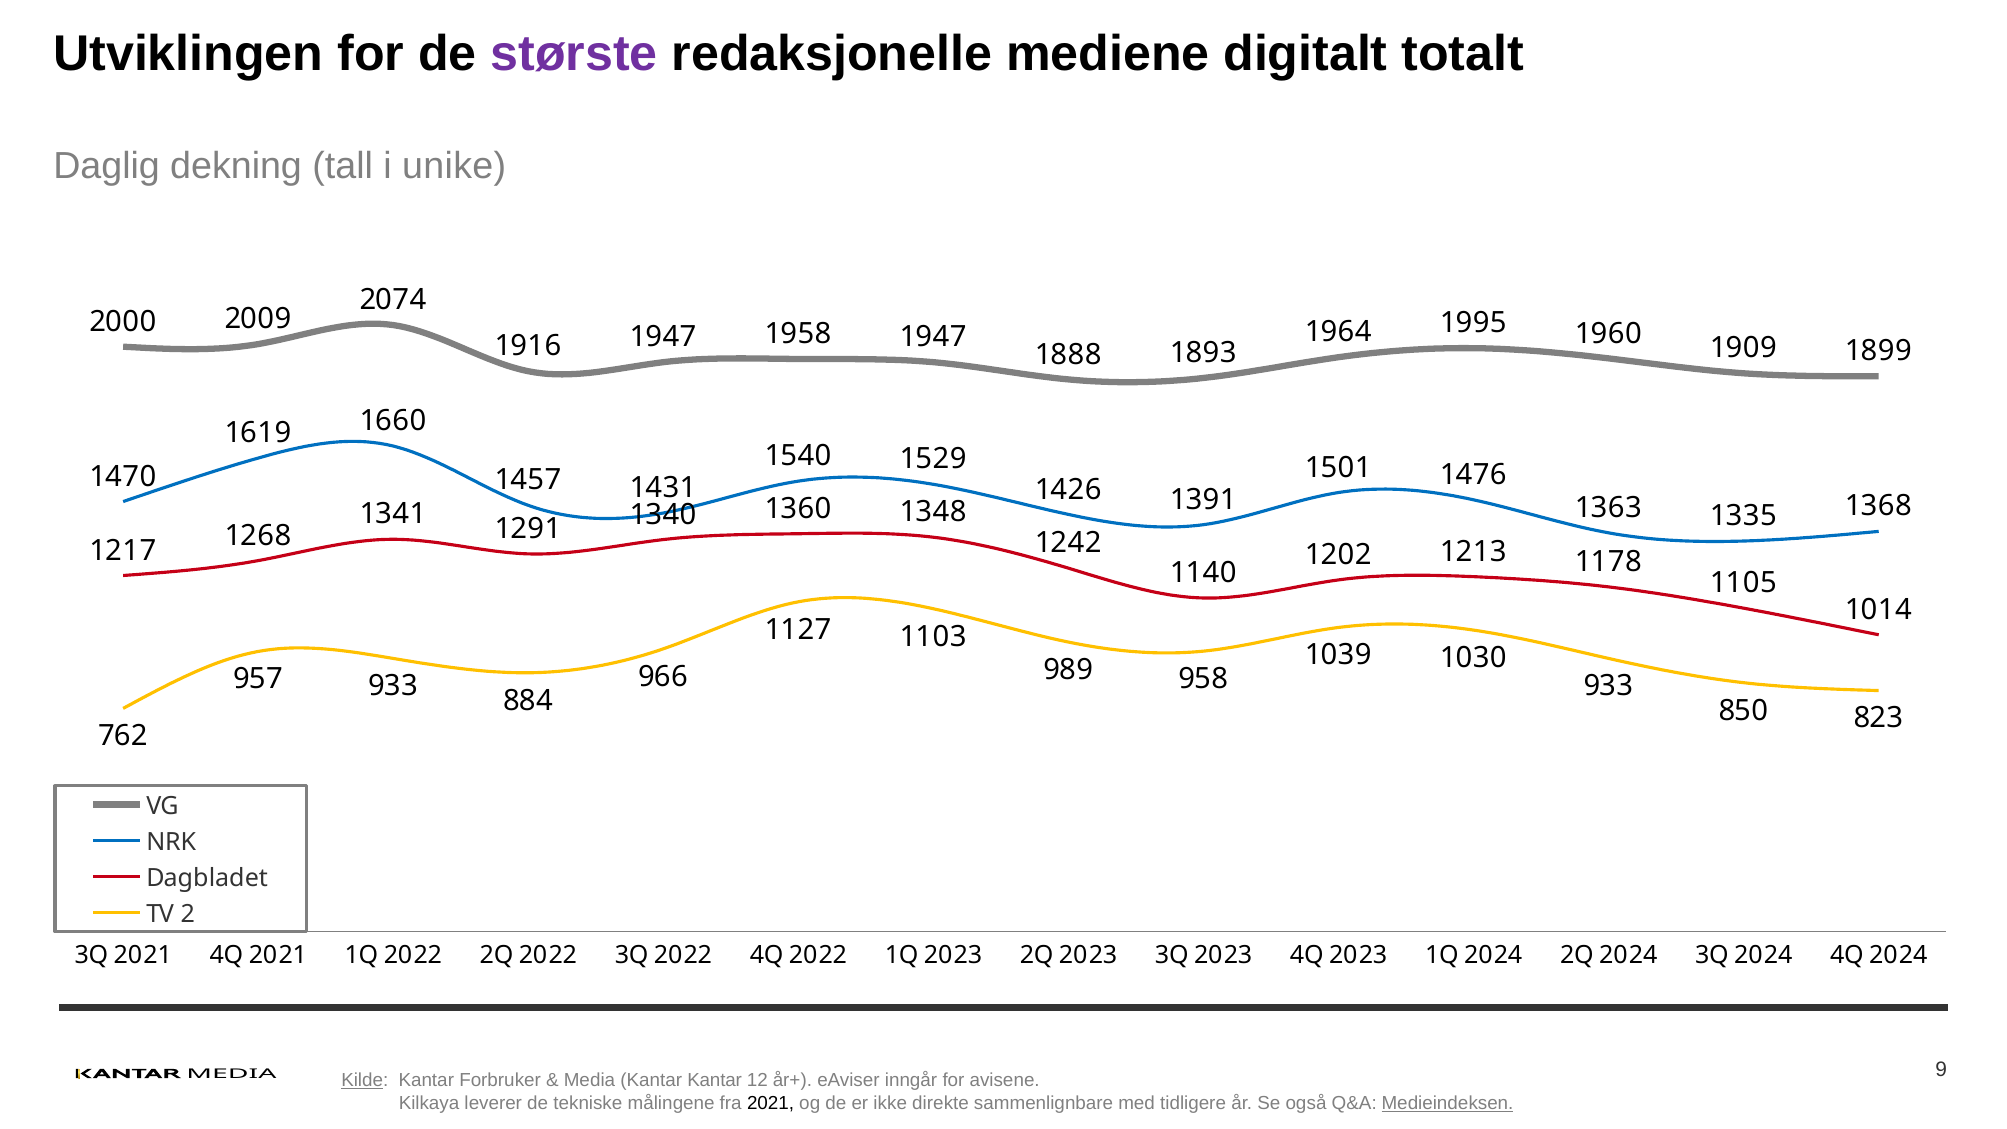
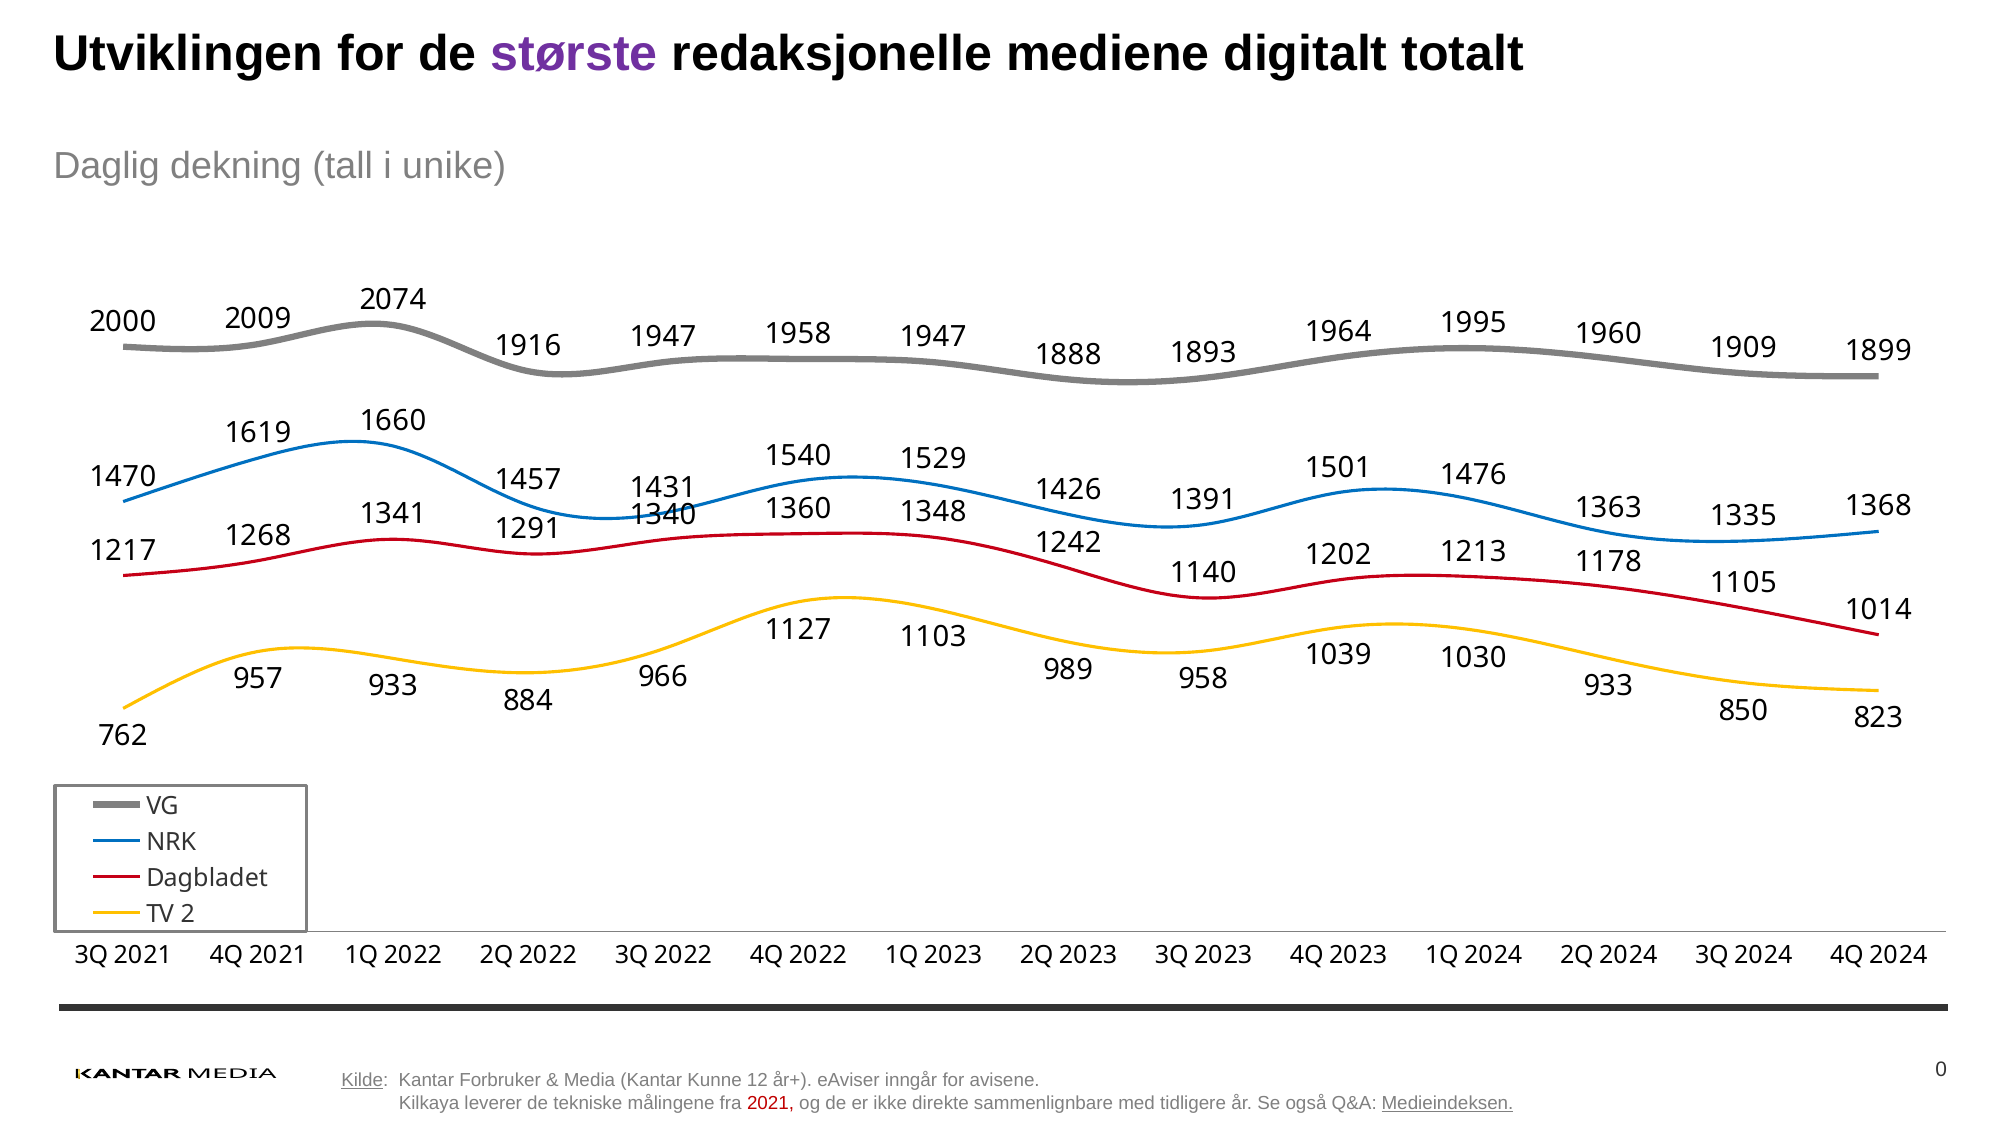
9: 9 -> 0 (1941, 1070)
Kantar Kantar: Kantar -> Kunne (715, 1080)
2021 colour: black -> red (771, 1103)
